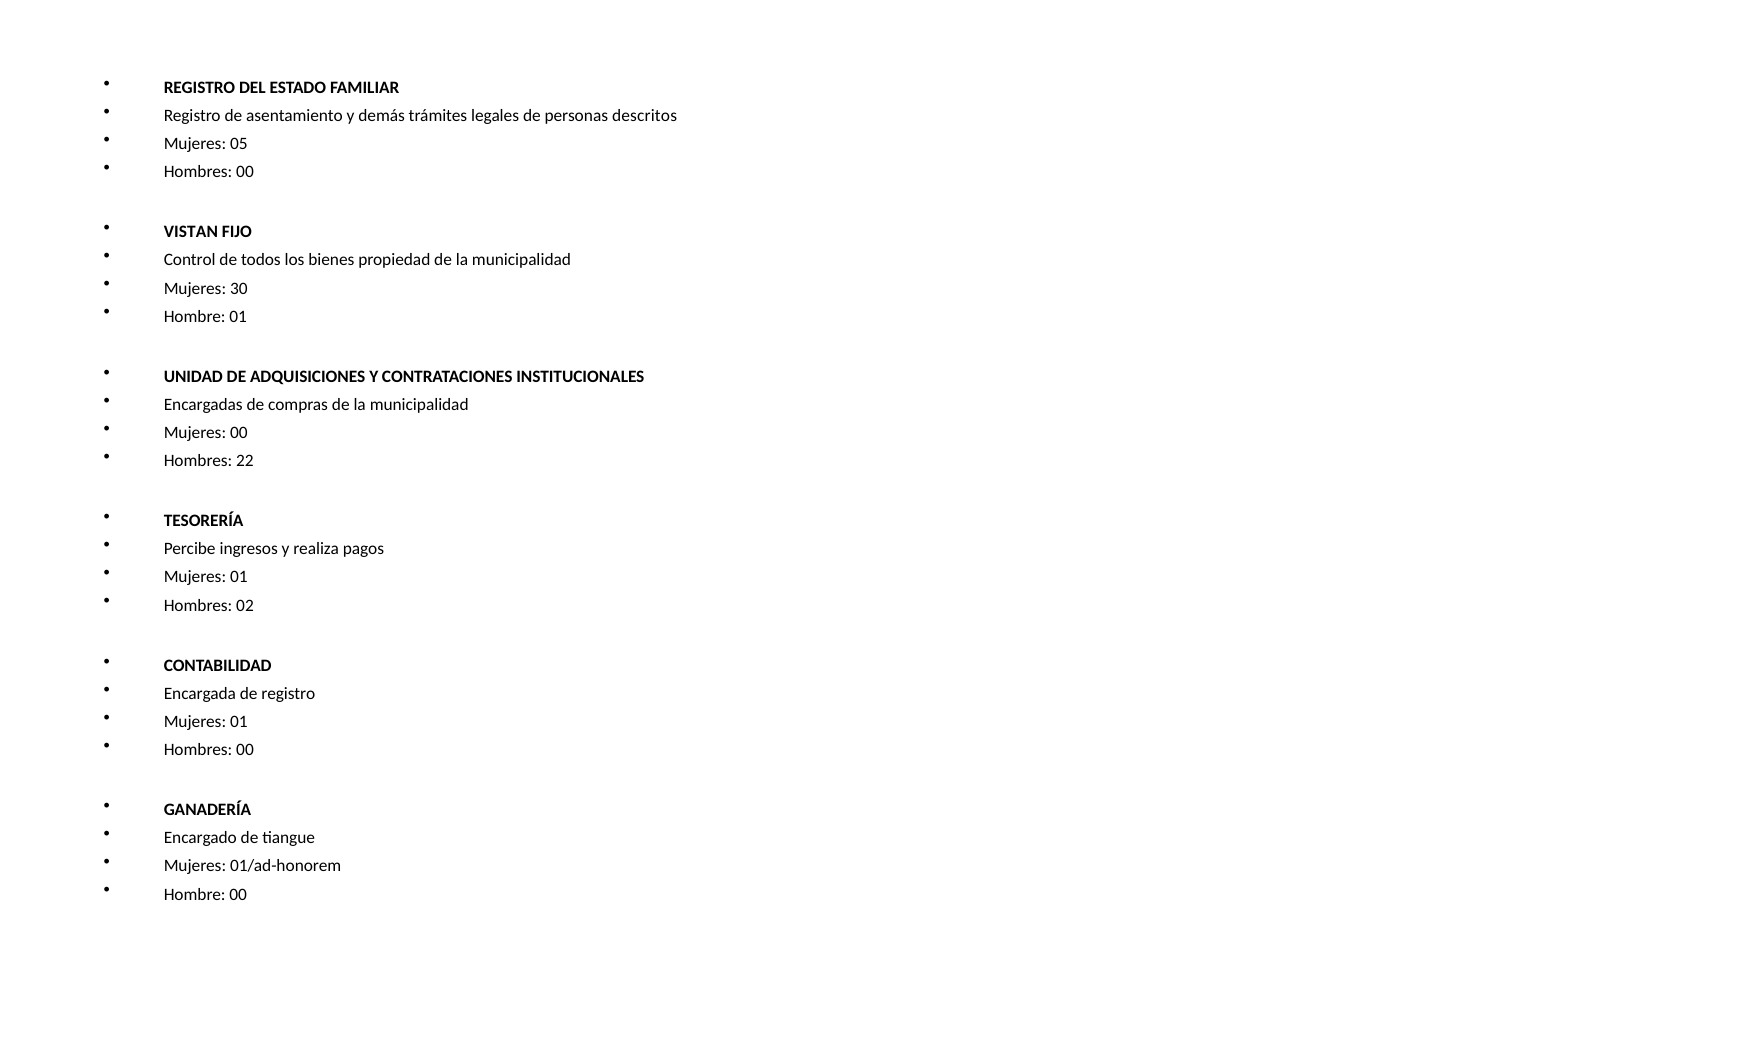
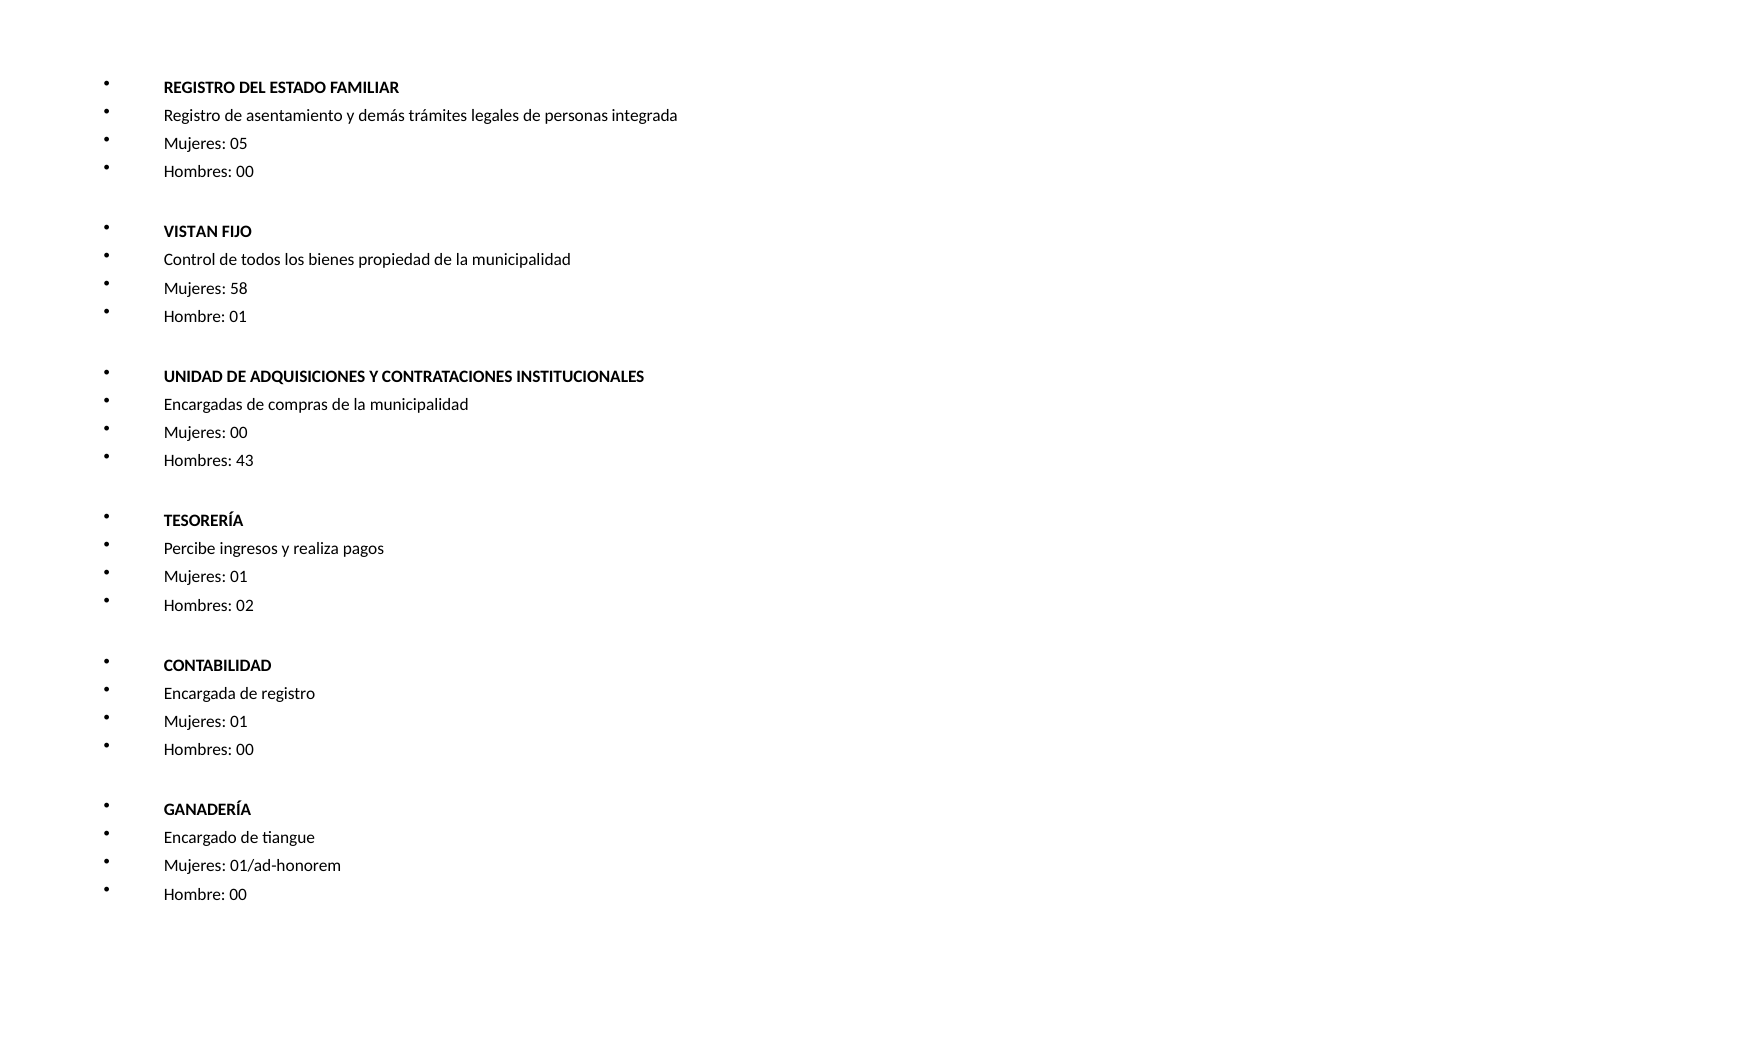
descritos: descritos -> integrada (645, 116)
30: 30 -> 58 (239, 288)
22: 22 -> 43 (245, 461)
